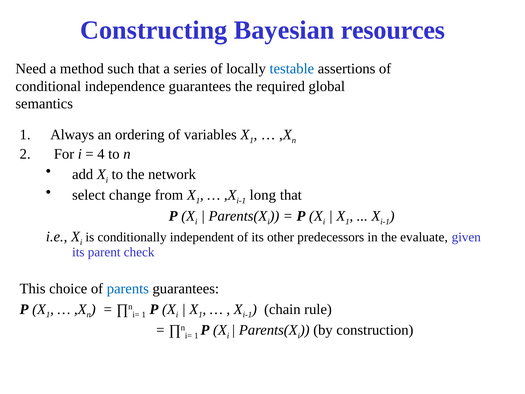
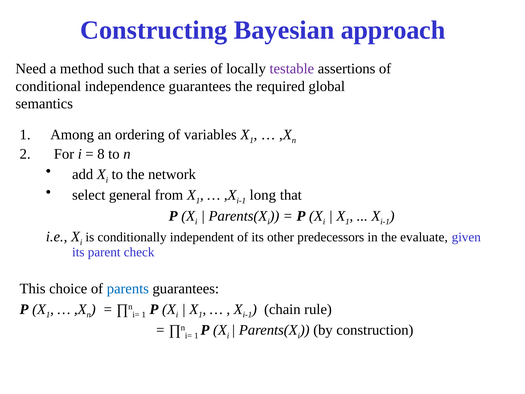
resources: resources -> approach (393, 30)
testable colour: blue -> purple (292, 69)
Always: Always -> Among (72, 135)
4: 4 -> 8 (101, 154)
change: change -> general (130, 195)
